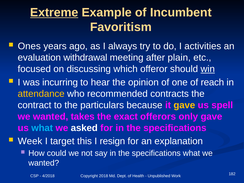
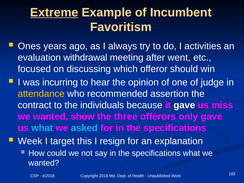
plain: plain -> went (179, 58)
win underline: present -> none (208, 69)
reach: reach -> judge (212, 82)
contracts: contracts -> assertion (170, 94)
particulars: particulars -> individuals (102, 105)
gave colour: yellow -> white (184, 105)
spell: spell -> miss (222, 105)
takes: takes -> show (83, 116)
exact: exact -> three (126, 116)
asked colour: white -> light blue (84, 128)
